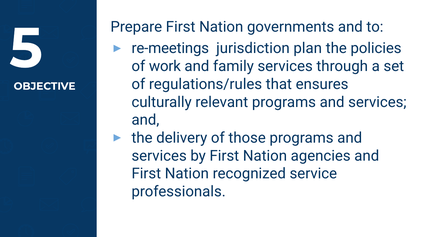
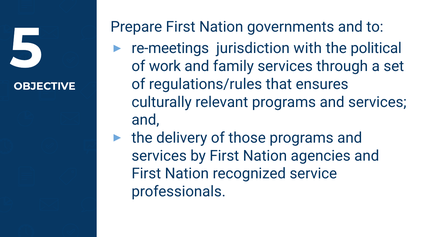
plan: plan -> with (308, 48)
policies: policies -> political (376, 48)
